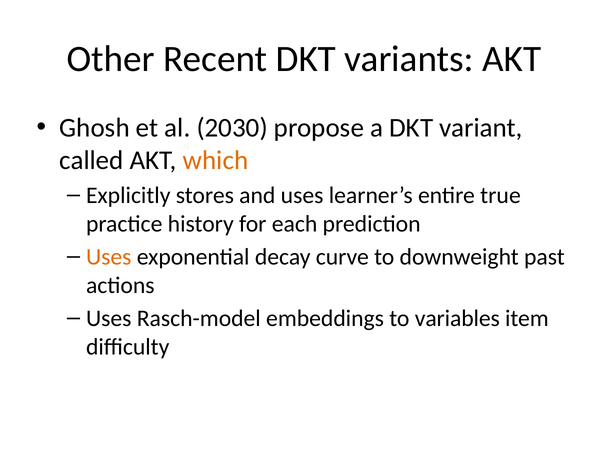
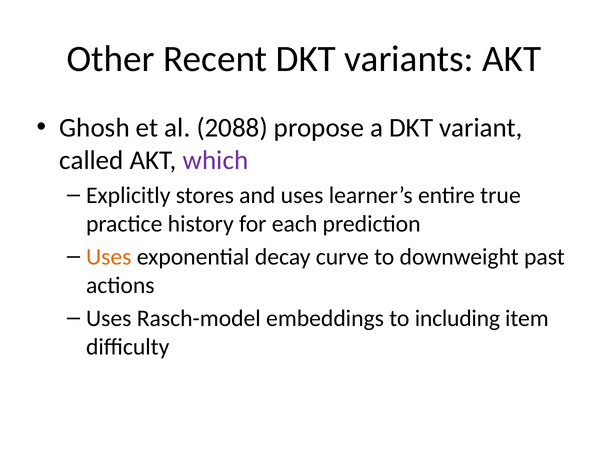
2030: 2030 -> 2088 (232, 128)
which colour: orange -> purple (216, 160)
variables: variables -> including (457, 318)
